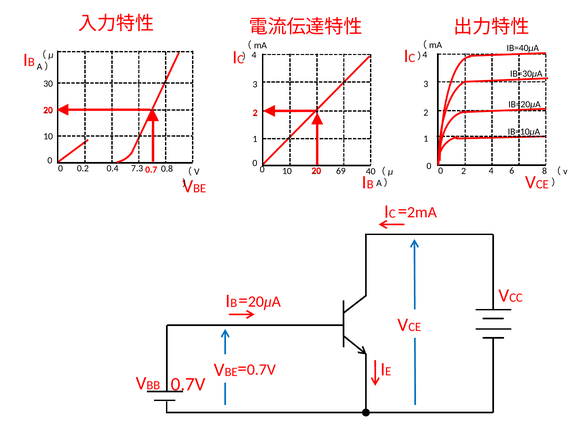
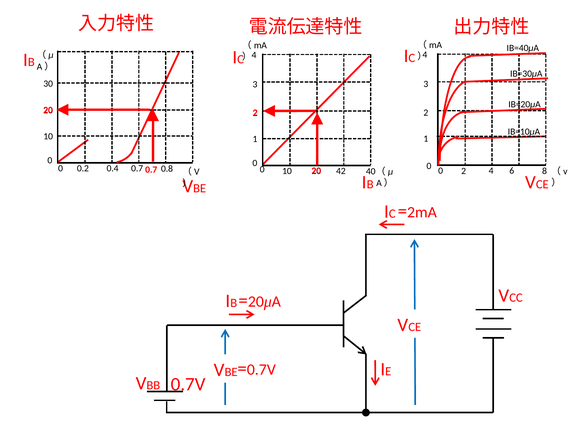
0.4 7.3: 7.3 -> 0.7 (137, 168)
69: 69 -> 42 (341, 171)
